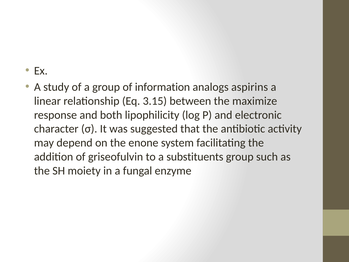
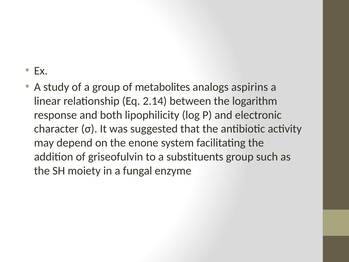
information: information -> metabolites (162, 87)
3.15: 3.15 -> 2.14 (155, 101)
maximize: maximize -> logarithm (255, 101)
